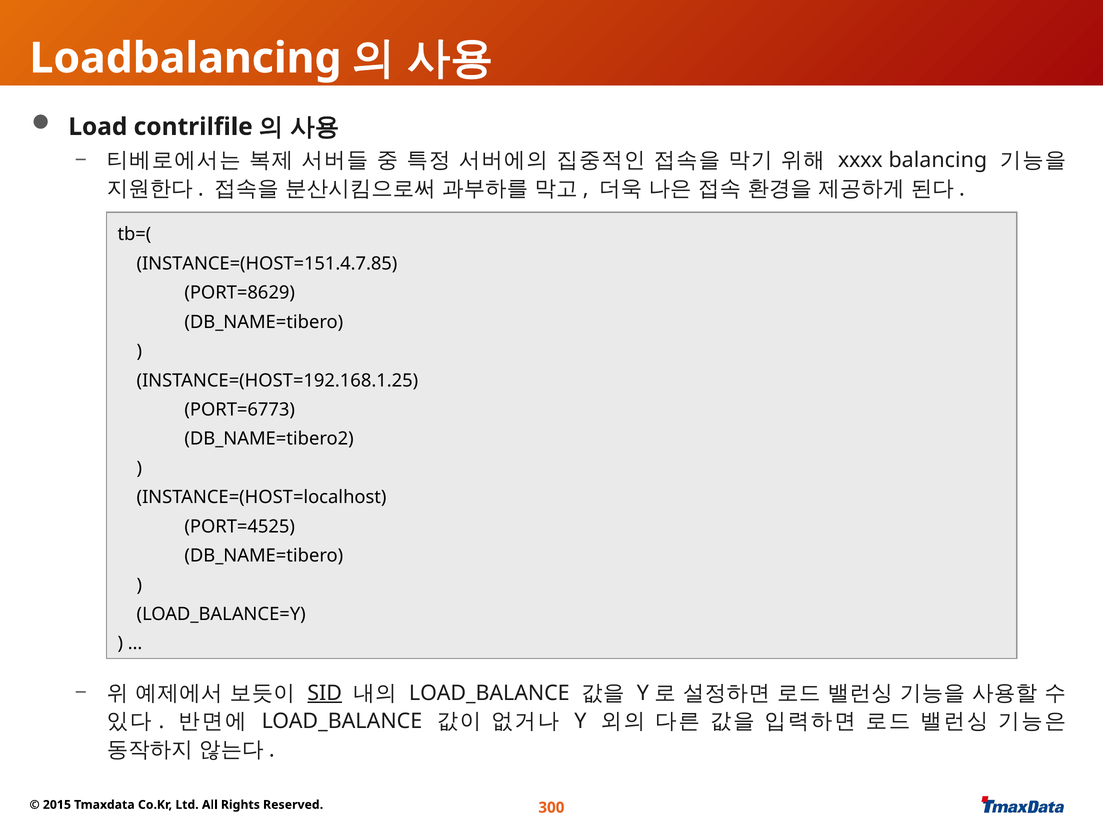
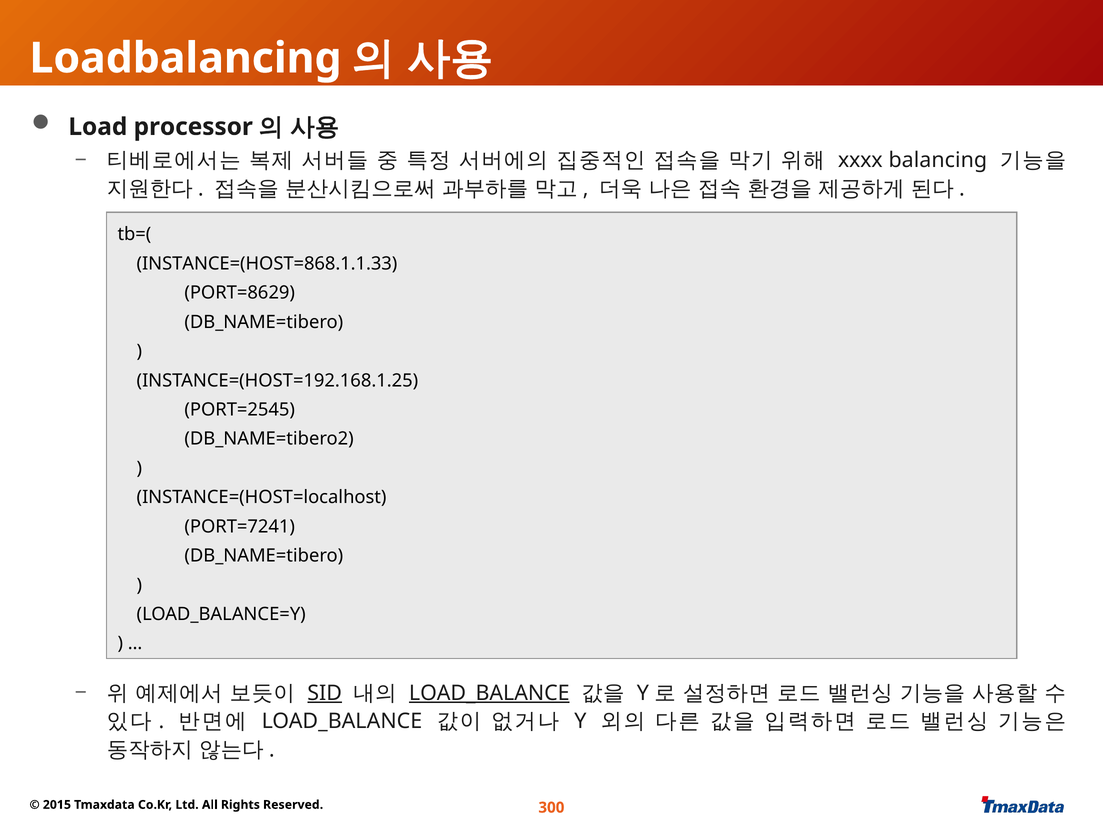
contrilfile: contrilfile -> processor (193, 127)
INSTANCE=(HOST=151.4.7.85: INSTANCE=(HOST=151.4.7.85 -> INSTANCE=(HOST=868.1.1.33 (267, 264)
PORT=6773: PORT=6773 -> PORT=2545 (240, 410)
PORT=4525: PORT=4525 -> PORT=7241 (240, 527)
LOAD_BALANCE underline: none -> present (489, 693)
